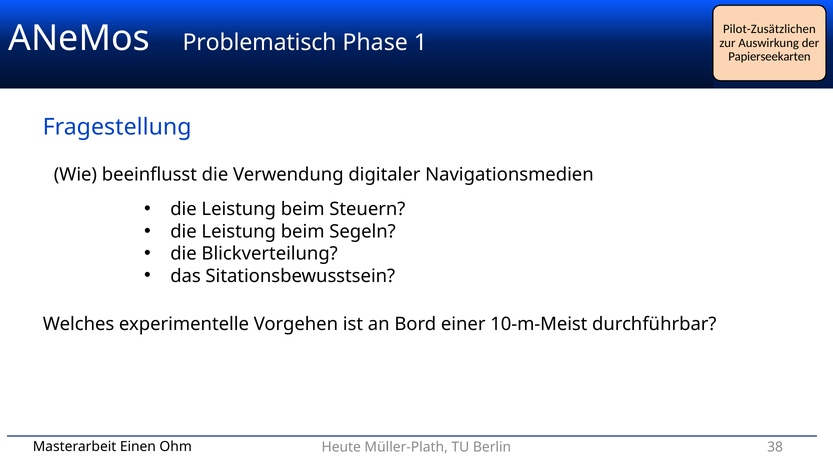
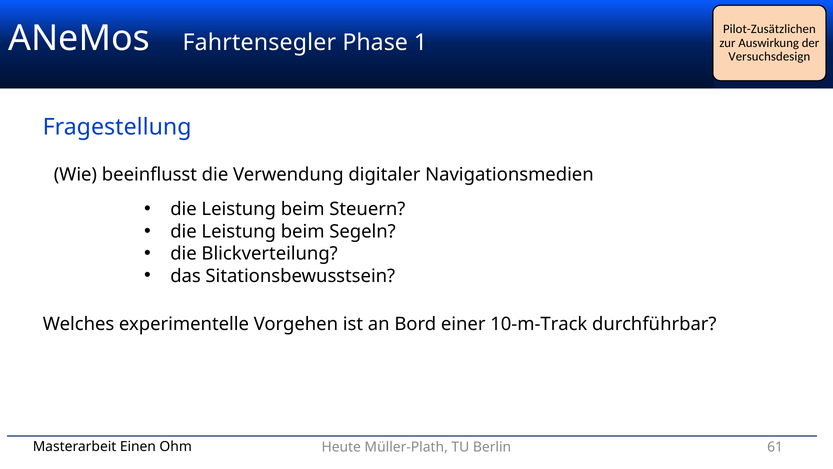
Problematisch: Problematisch -> Fahrtensegler (259, 43)
Papierseekarten: Papierseekarten -> Versuchsdesign (769, 57)
10-m-Meist: 10-m-Meist -> 10-m-Track (539, 324)
38: 38 -> 61 (775, 447)
